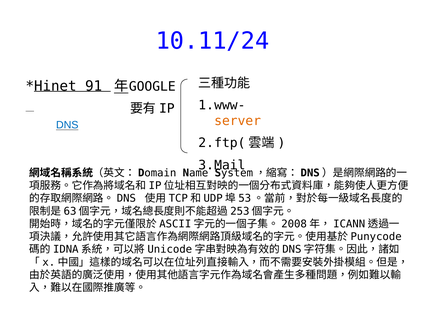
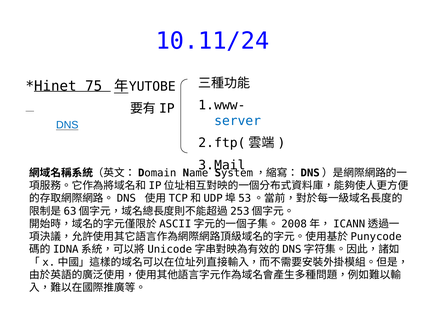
91: 91 -> 75 (94, 86)
GOOGLE: GOOGLE -> YUTOBE (152, 87)
server colour: orange -> blue (238, 121)
